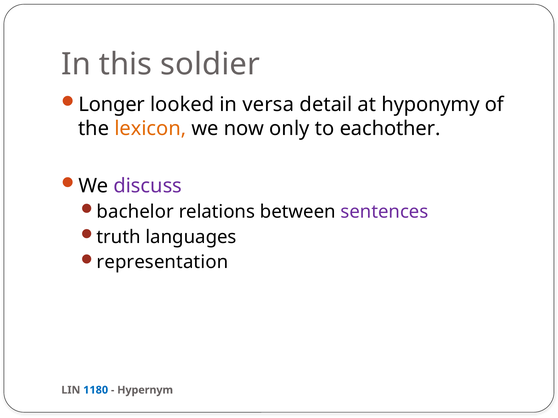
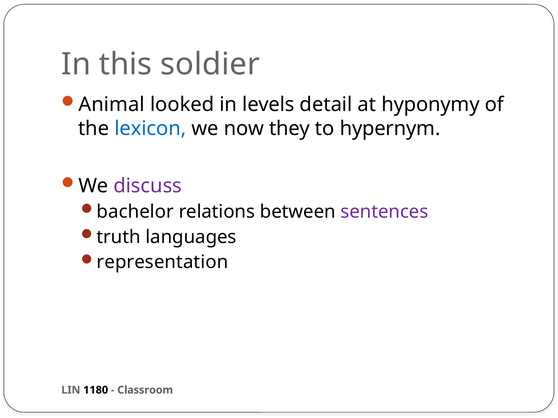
Longer: Longer -> Animal (112, 105)
versa: versa -> levels (268, 105)
lexicon colour: orange -> blue (150, 129)
only: only -> they (290, 129)
eachother: eachother -> hypernym (390, 129)
1180 colour: blue -> black (96, 390)
Hypernym: Hypernym -> Classroom (145, 390)
